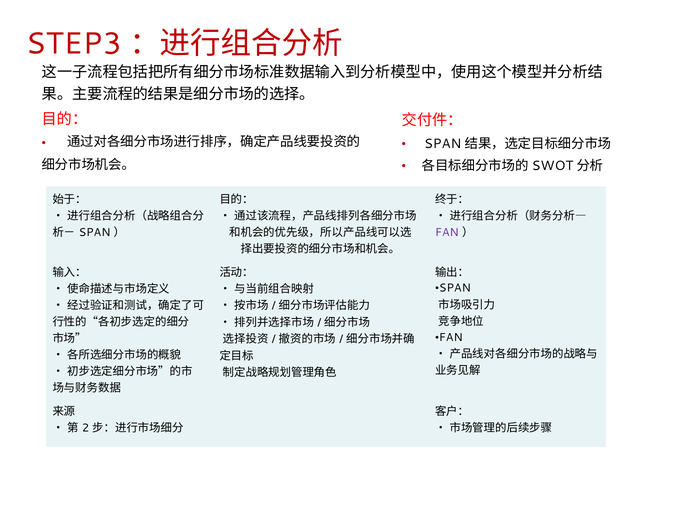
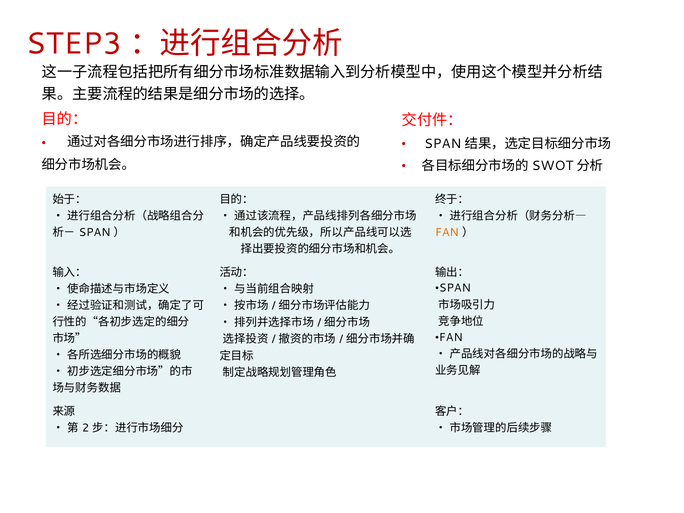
FAN colour: purple -> orange (447, 232)
